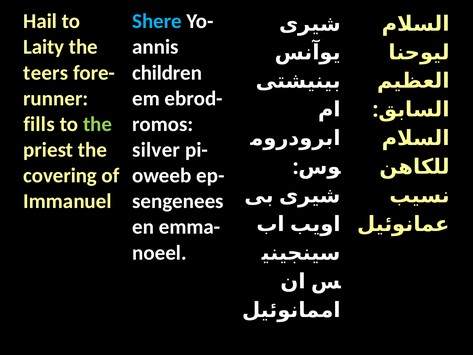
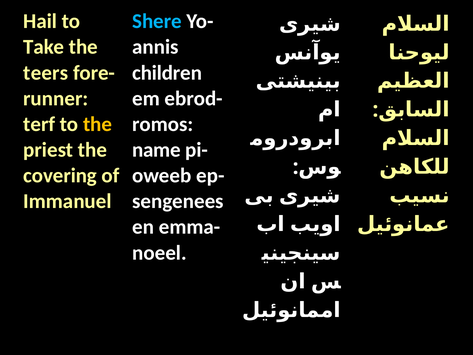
Laity: Laity -> Take (44, 47)
fills: fills -> terf (39, 124)
the colour: light green -> yellow (98, 124)
silver: silver -> name (156, 150)
